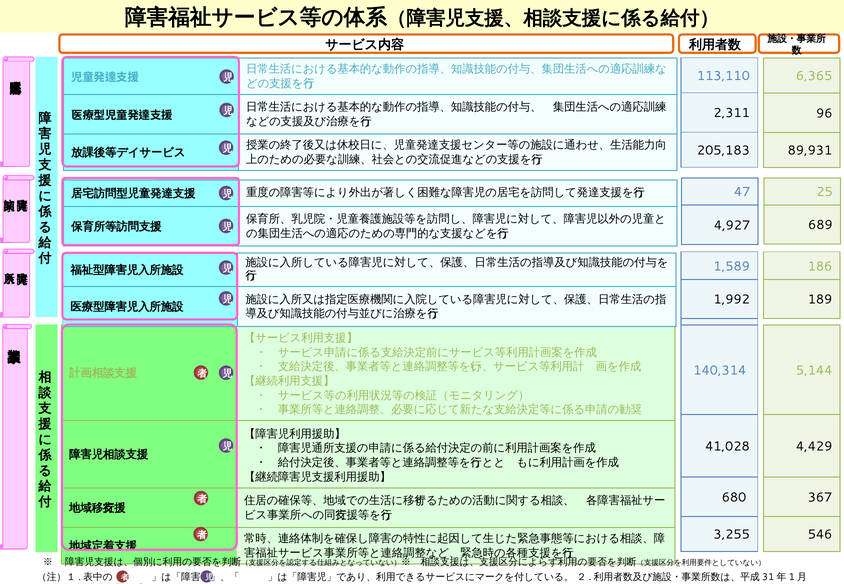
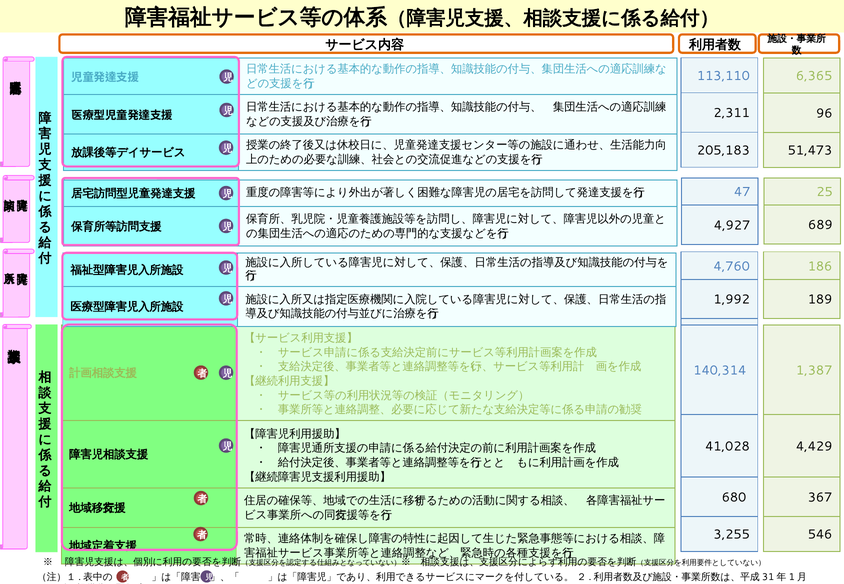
89,931: 89,931 -> 51,473 (810, 151)
1,589: 1,589 -> 4,760 (732, 266)
5,144: 5,144 -> 1,387 (814, 371)
